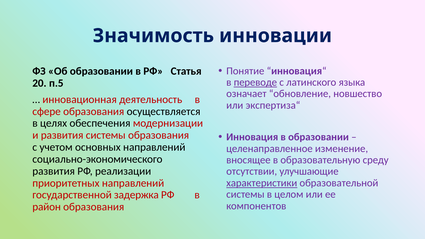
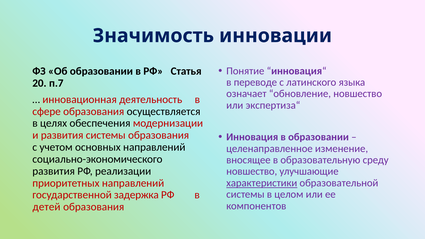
переводе underline: present -> none (255, 82)
п.5: п.5 -> п.7 (56, 83)
отсутствии: отсутствии -> новшество (252, 172)
район: район -> детей (47, 207)
